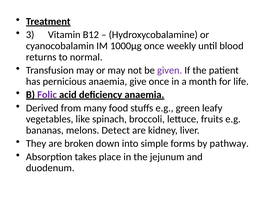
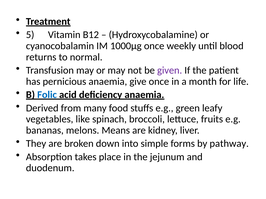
3: 3 -> 5 (30, 35)
Folic colour: purple -> blue (47, 95)
Detect: Detect -> Means (116, 131)
